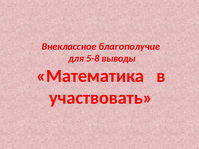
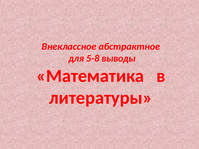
благополучие: благополучие -> абстрактное (129, 47)
участвовать: участвовать -> литературы (101, 98)
